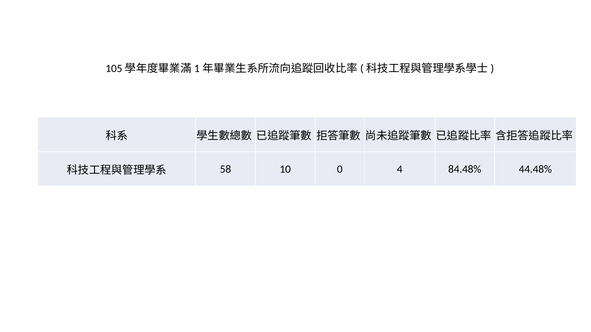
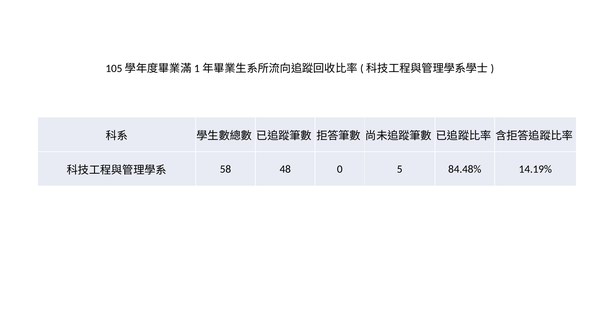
10: 10 -> 48 (285, 169)
4: 4 -> 5 (400, 169)
44.48%: 44.48% -> 14.19% (535, 169)
